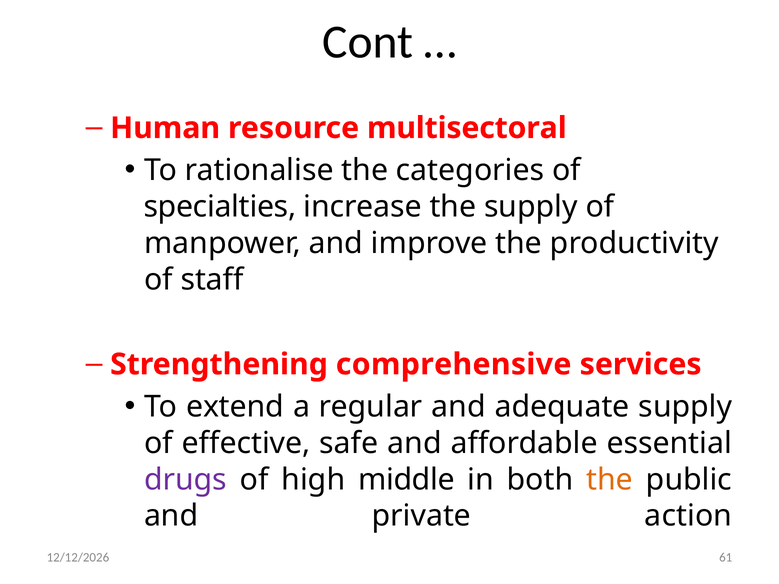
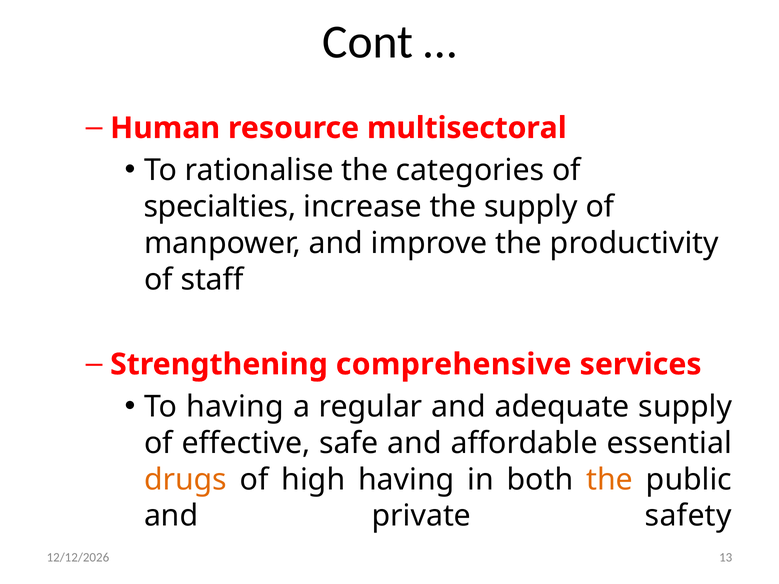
To extend: extend -> having (235, 407)
drugs colour: purple -> orange (186, 480)
high middle: middle -> having (406, 480)
action: action -> safety (688, 516)
61: 61 -> 13 (726, 558)
